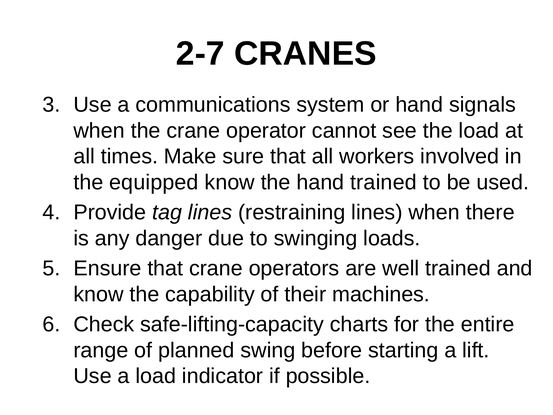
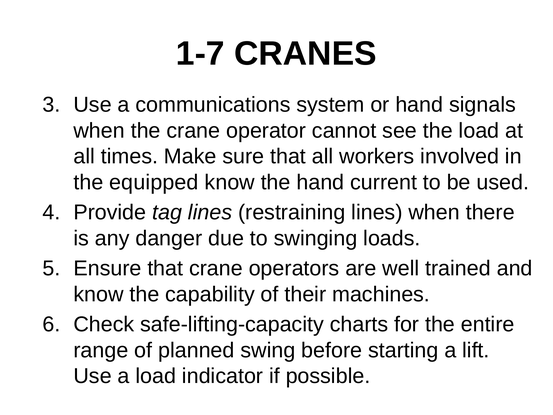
2-7: 2-7 -> 1-7 (200, 54)
hand trained: trained -> current (384, 182)
